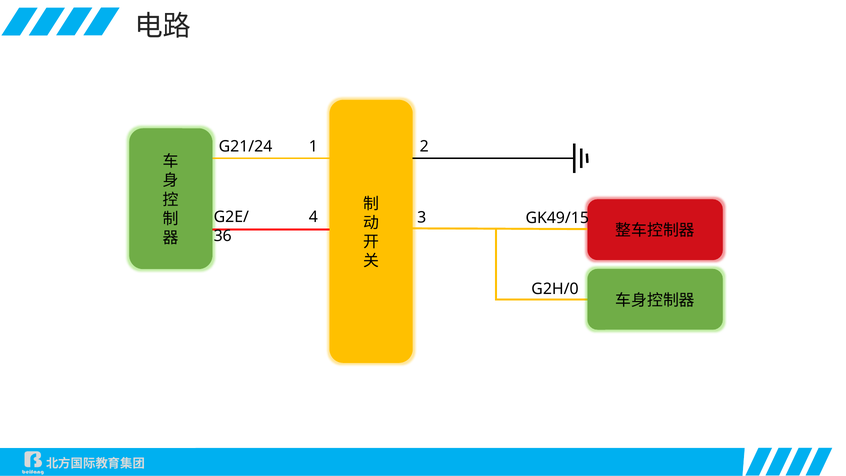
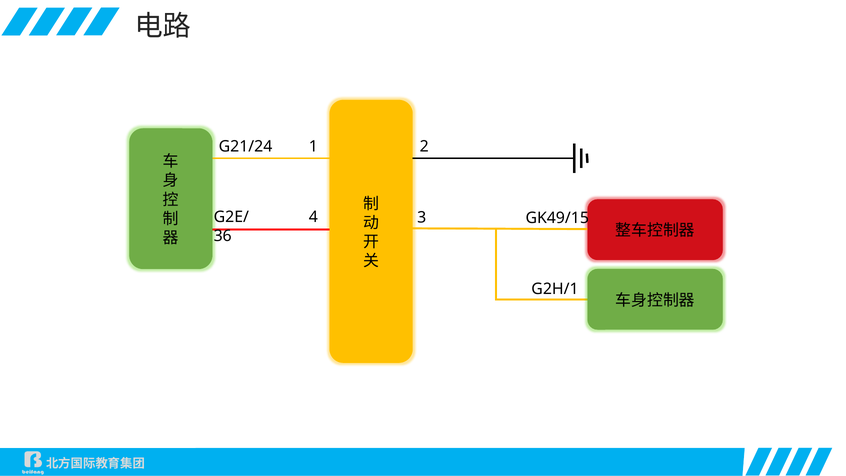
G2H/0: G2H/0 -> G2H/1 (555, 289)
